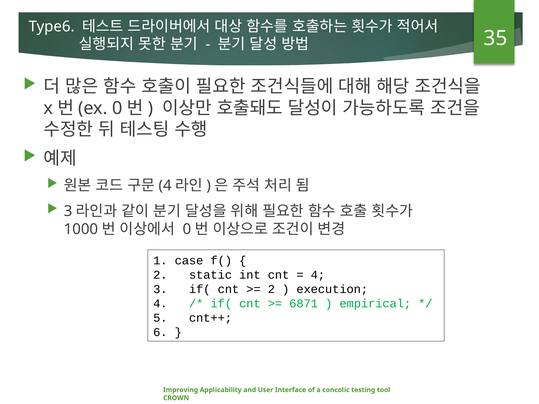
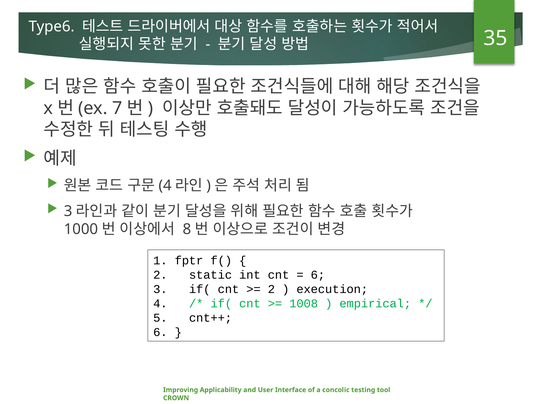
0: 0 -> 7 (117, 108)
0: 0 -> 8 (187, 229)
case: case -> fptr (189, 261)
4: 4 -> 6 (318, 275)
6871: 6871 -> 1008 (304, 304)
